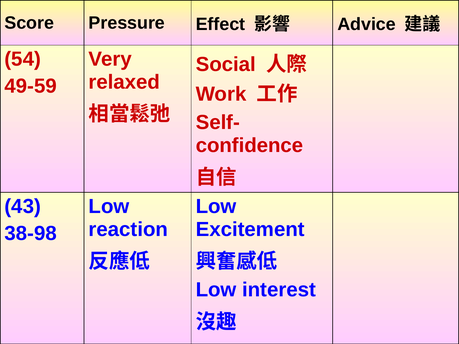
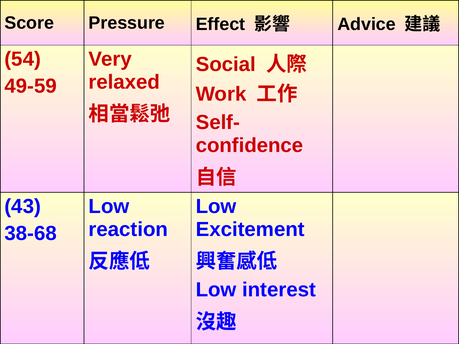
38-98: 38-98 -> 38-68 (31, 234)
